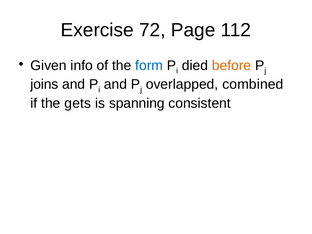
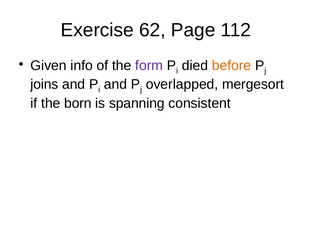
72: 72 -> 62 (152, 30)
form colour: blue -> purple (149, 65)
combined: combined -> mergesort (253, 84)
gets: gets -> born (78, 103)
